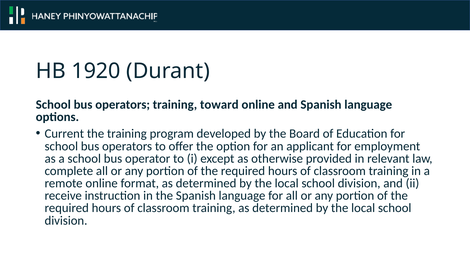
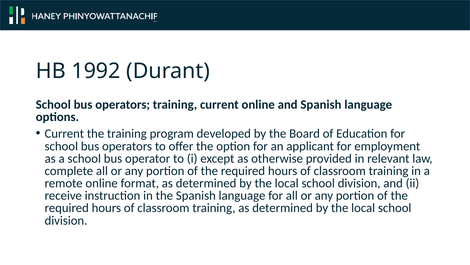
1920: 1920 -> 1992 (96, 71)
training toward: toward -> current (219, 104)
